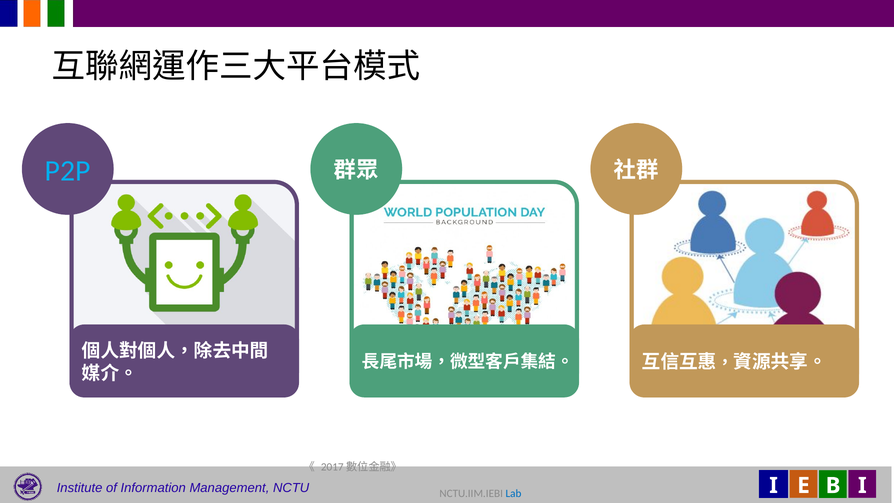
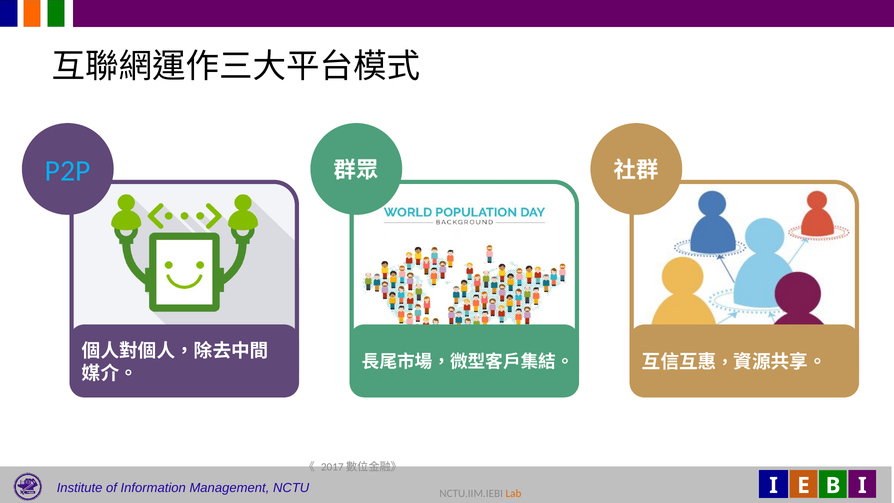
Lab colour: blue -> orange (513, 494)
